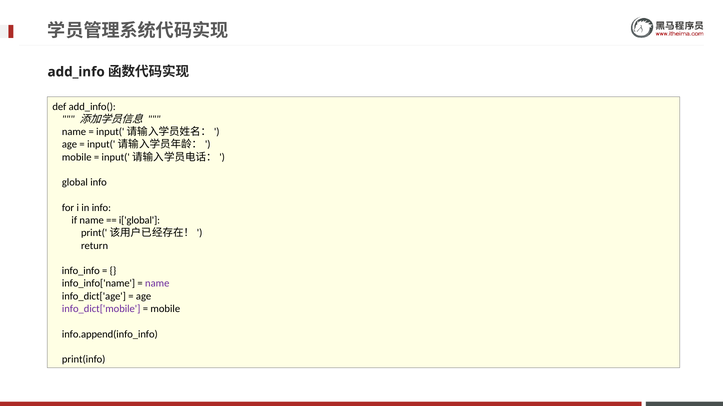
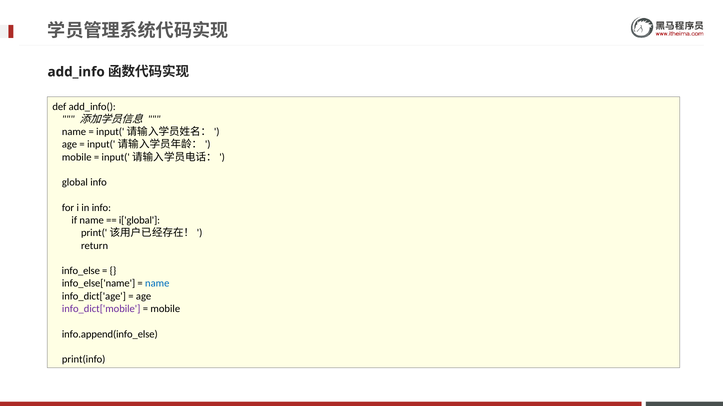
info_info: info_info -> info_else (81, 271)
info_info['name: info_info['name -> info_else['name (99, 284)
name colour: purple -> blue (157, 284)
info.append(info_info: info.append(info_info -> info.append(info_else (110, 335)
